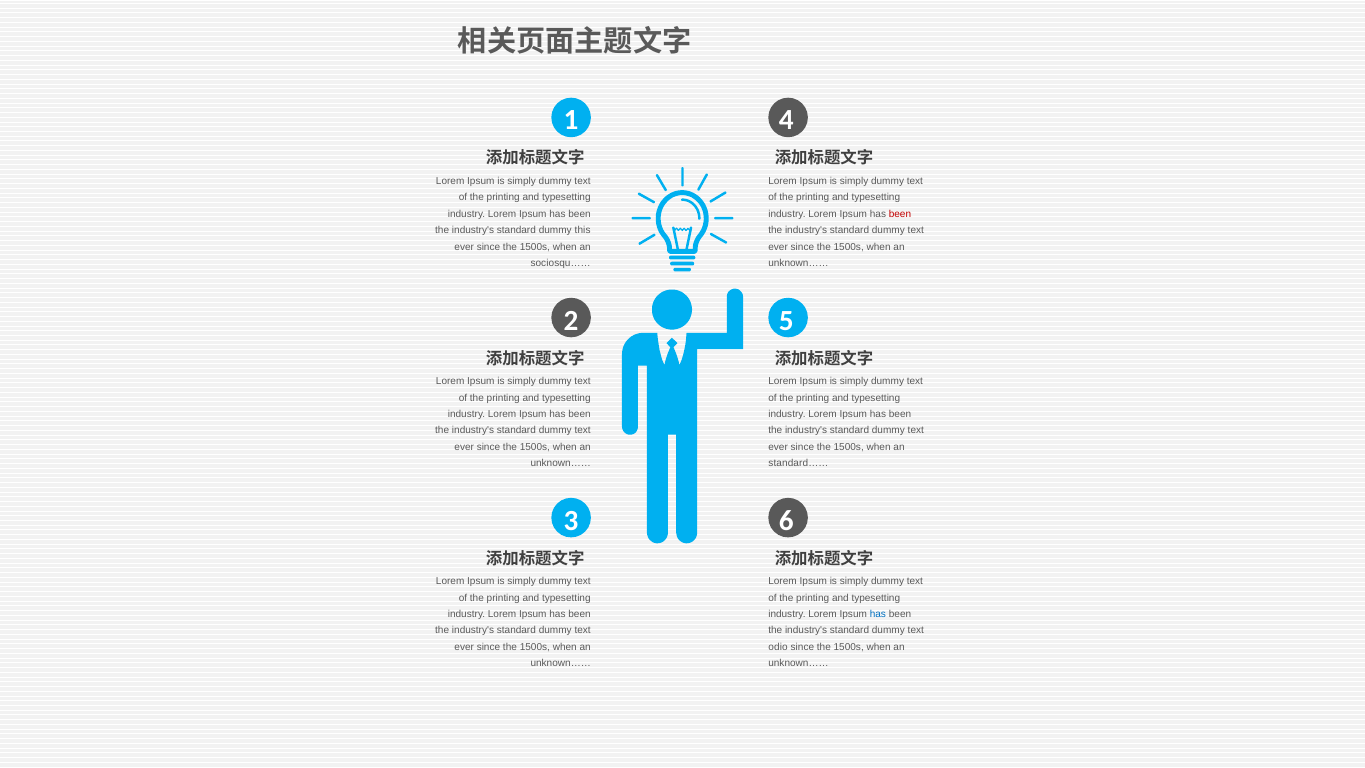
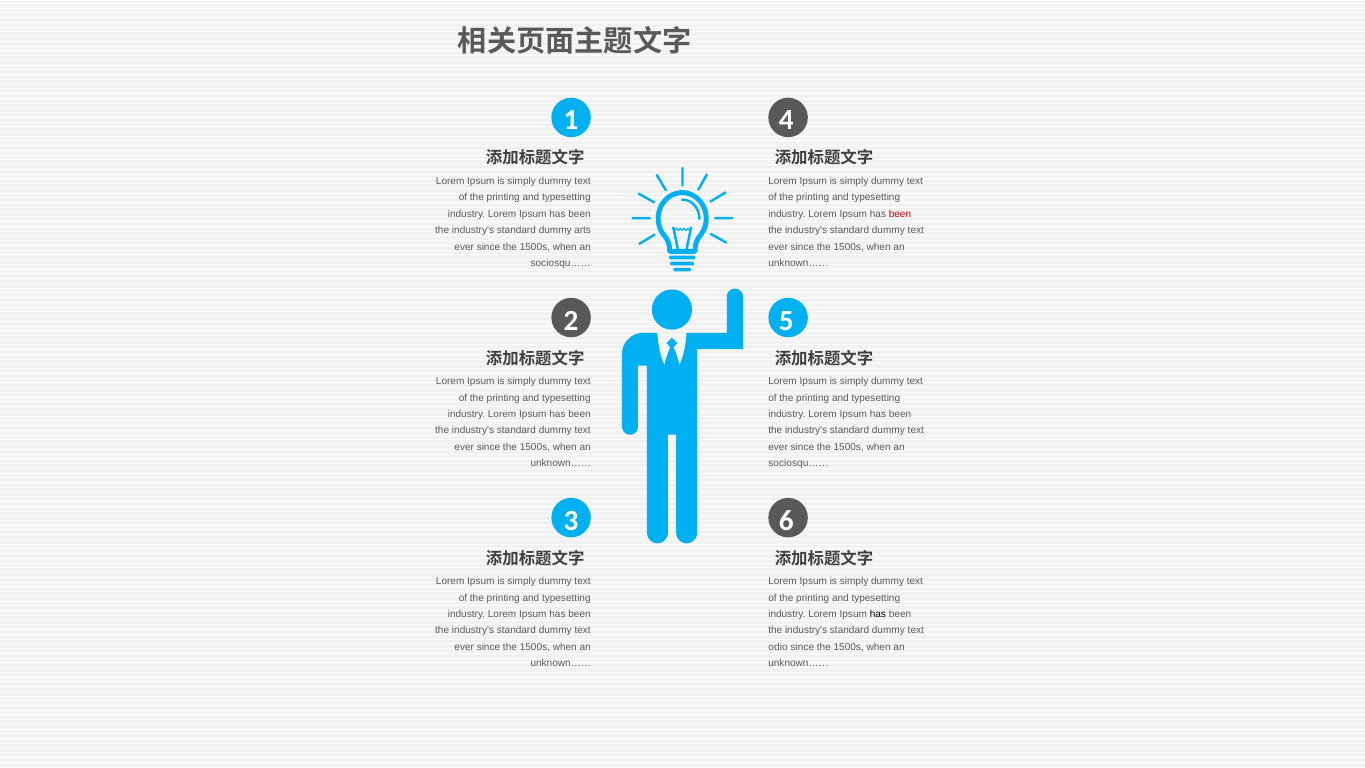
this: this -> arts (583, 230)
standard……: standard…… -> sociosqu…… (798, 463)
has colour: blue -> black (878, 614)
